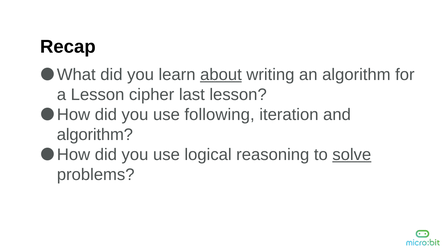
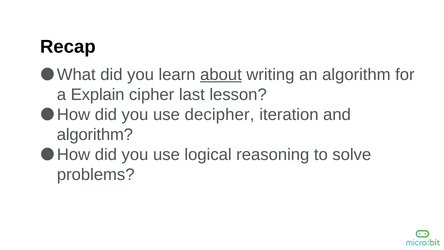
a Lesson: Lesson -> Explain (98, 94)
following: following -> decipher (220, 114)
solve underline: present -> none (352, 154)
